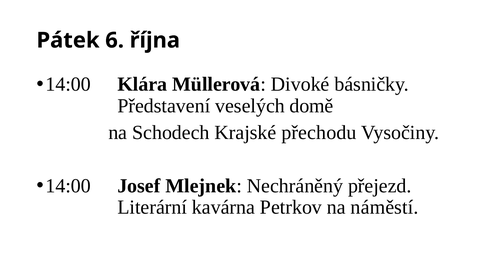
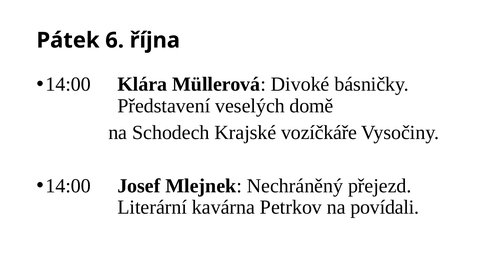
přechodu: přechodu -> vozíčkáře (319, 132)
náměstí: náměstí -> povídali (385, 207)
